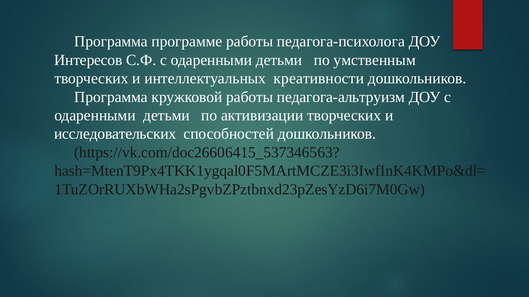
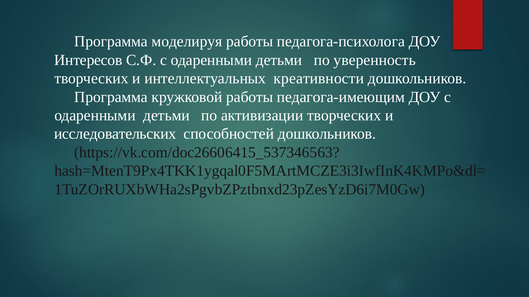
программе: программе -> моделируя (187, 42)
умственным: умственным -> уверенность (375, 60)
педагога-альтруизм: педагога-альтруизм -> педагога-имеющим (341, 97)
